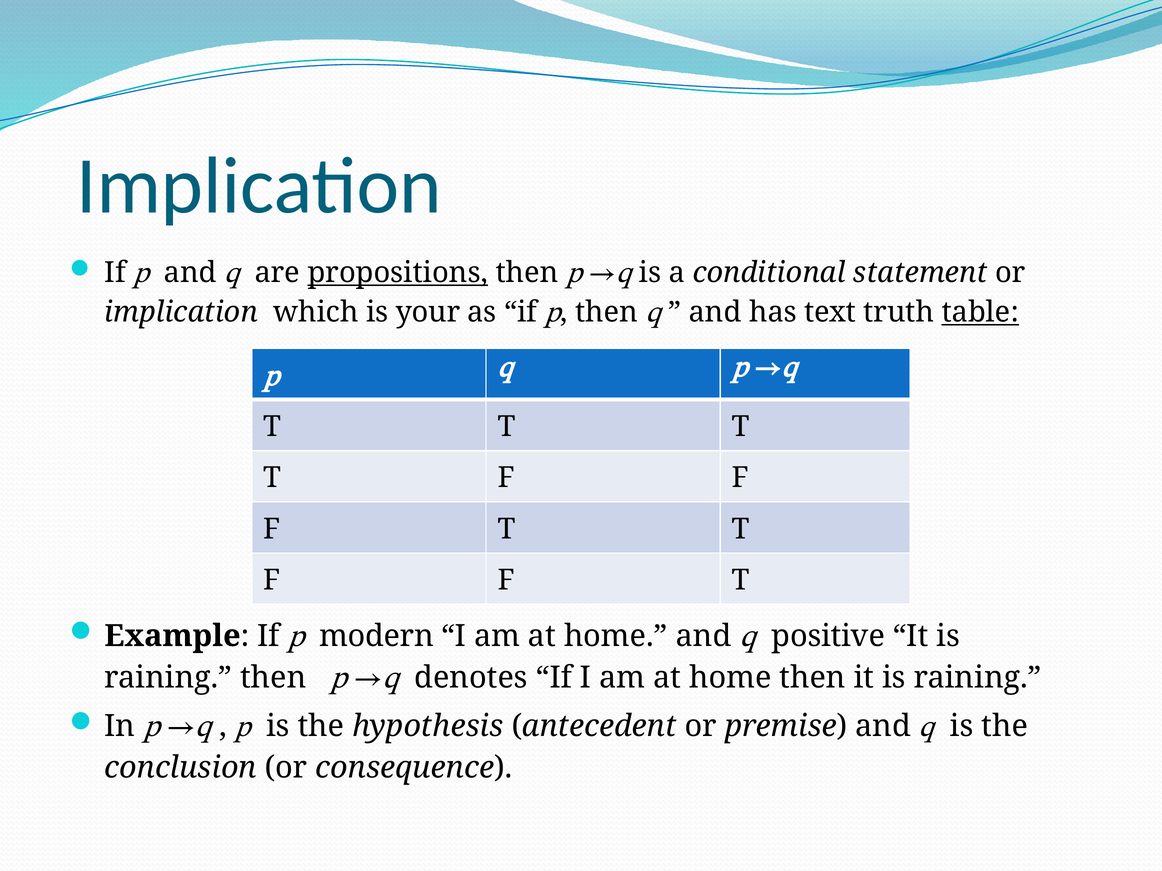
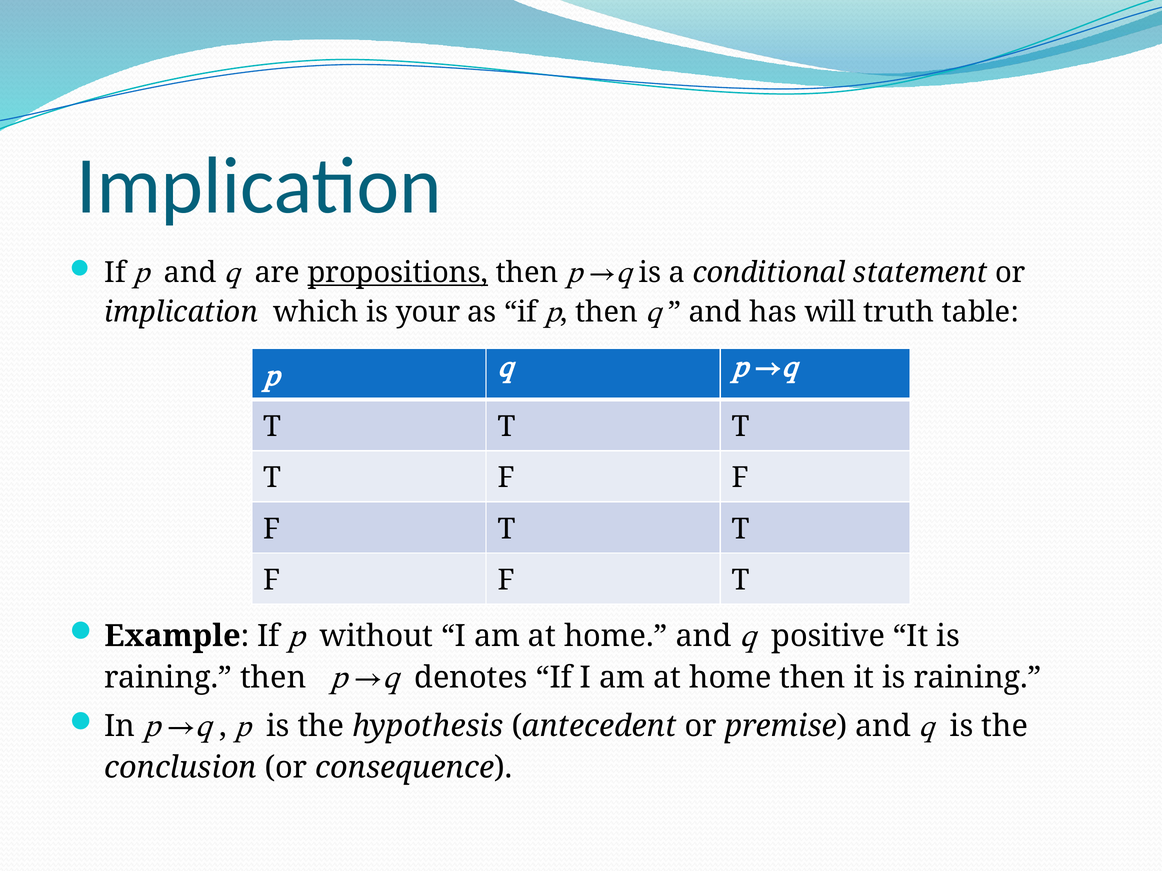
text: text -> will (830, 313)
table underline: present -> none (980, 313)
modern: modern -> without (377, 636)
